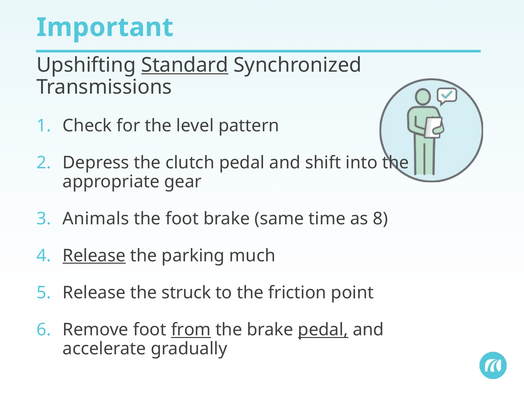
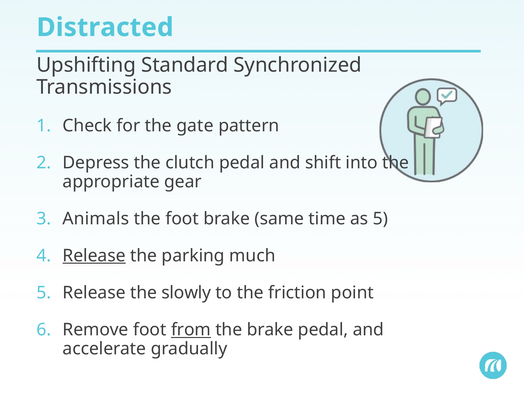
Important: Important -> Distracted (105, 27)
Standard underline: present -> none (185, 65)
level: level -> gate (195, 126)
as 8: 8 -> 5 (380, 219)
struck: struck -> slowly (186, 293)
pedal underline: present -> none (323, 330)
